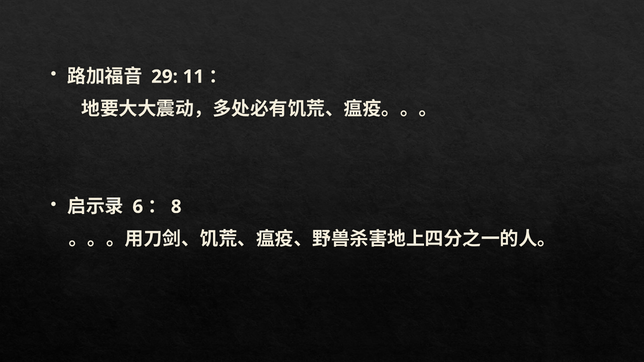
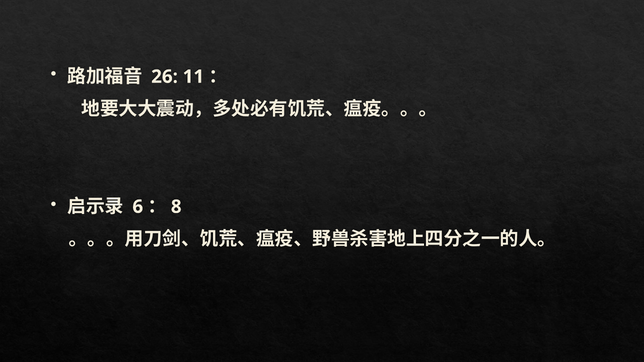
29: 29 -> 26 (165, 77)
